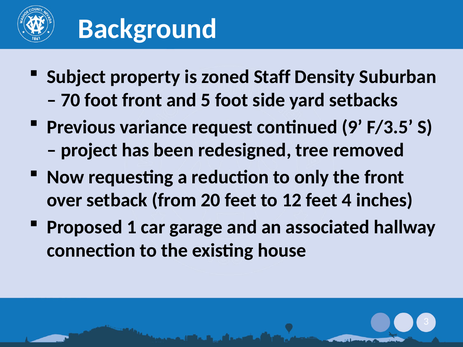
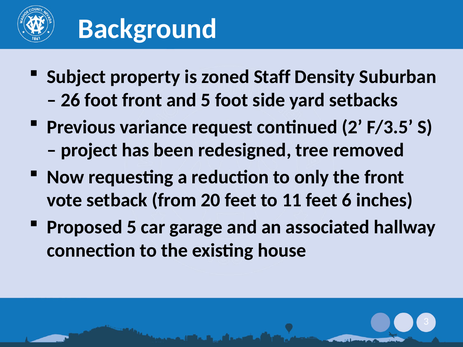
70: 70 -> 26 (70, 100)
9: 9 -> 2 (352, 127)
over: over -> vote (64, 200)
12: 12 -> 11 (292, 200)
4: 4 -> 6 (347, 200)
Proposed 1: 1 -> 5 (132, 227)
